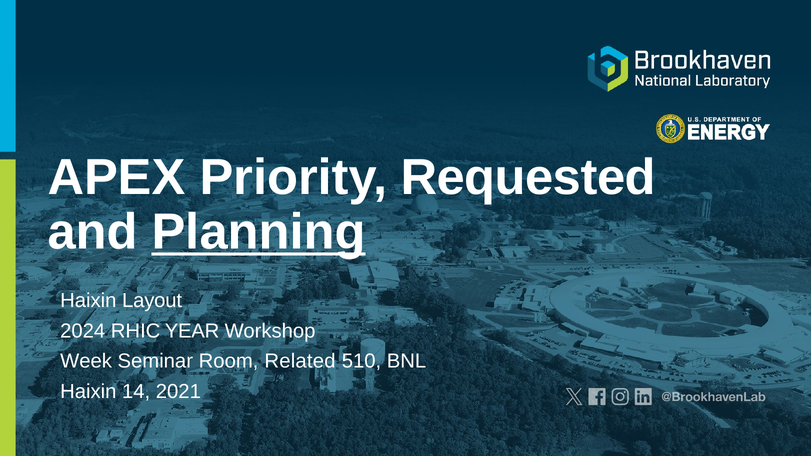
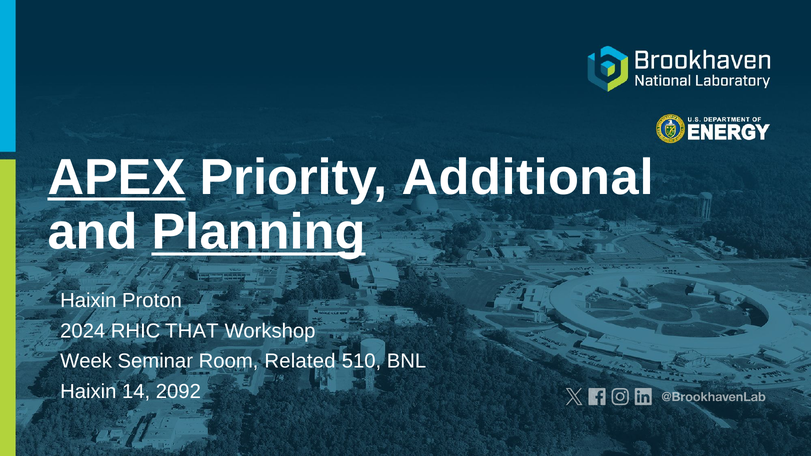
APEX underline: none -> present (117, 177)
Requested: Requested -> Additional (528, 177)
Layout: Layout -> Proton (152, 301)
YEAR: YEAR -> THAT (192, 331)
2021: 2021 -> 2092 (178, 392)
